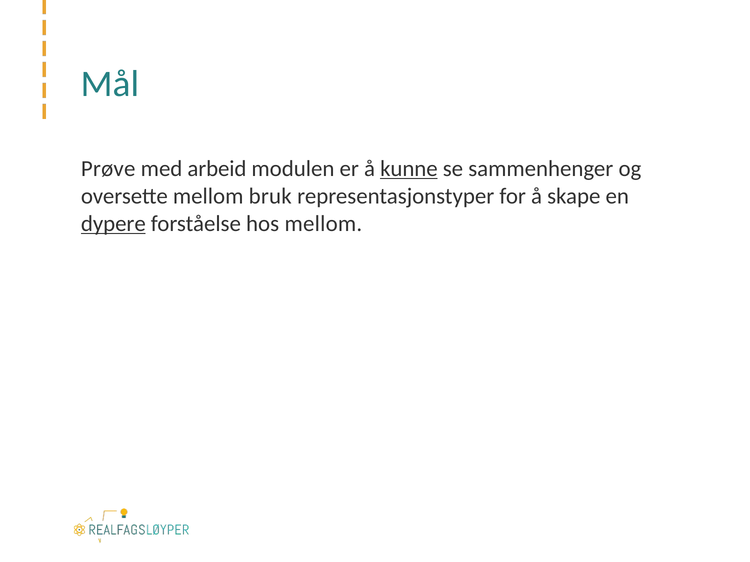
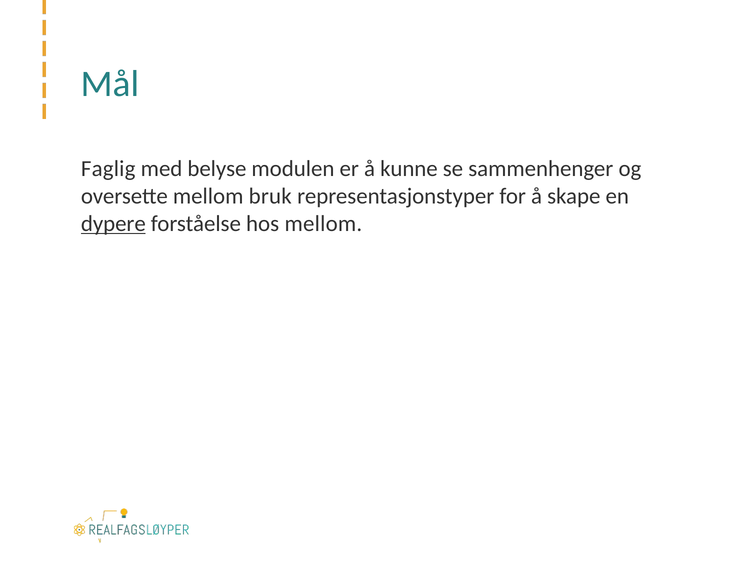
Prøve: Prøve -> Faglig (108, 169)
arbeid: arbeid -> belyse (217, 169)
kunne underline: present -> none (409, 169)
